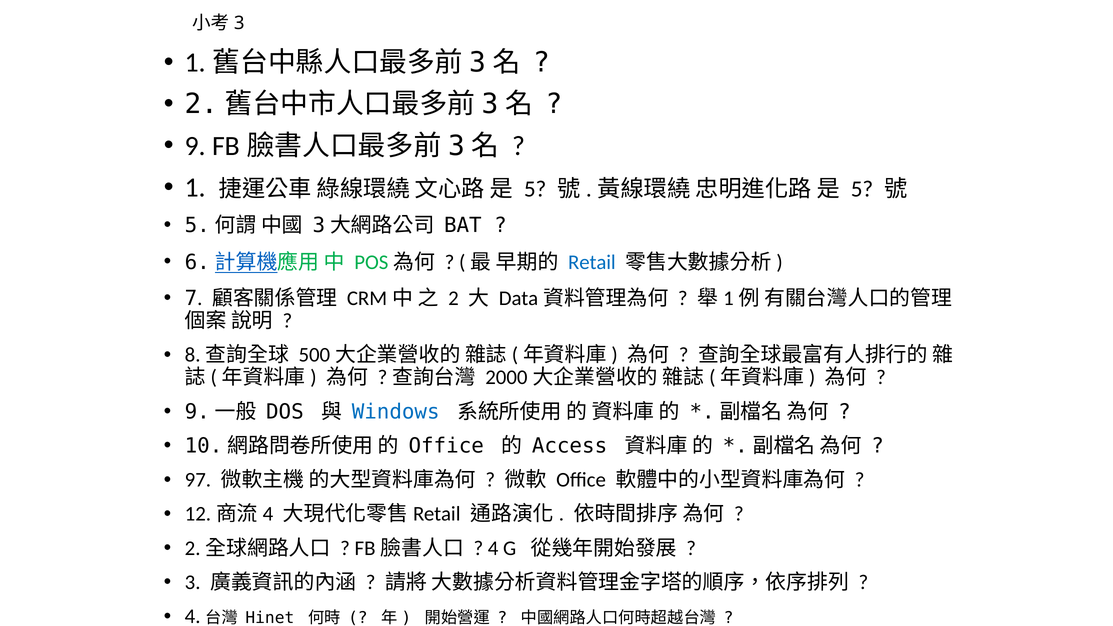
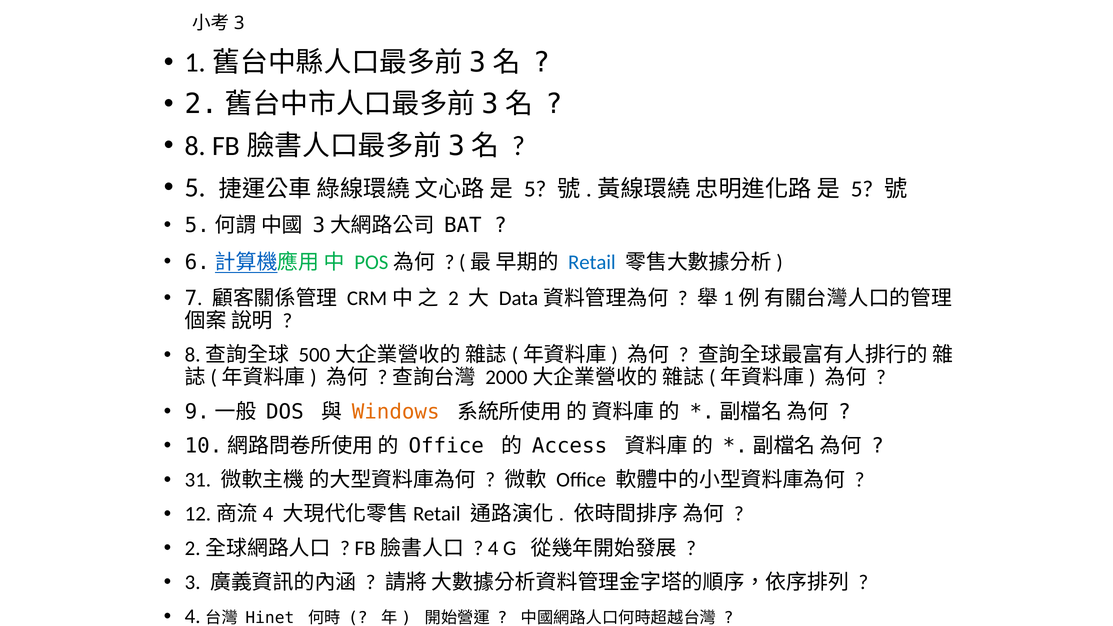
9: 9 -> 8 (195, 146)
1: 1 -> 5 (195, 187)
Windows colour: blue -> orange (396, 412)
97: 97 -> 31 (198, 480)
